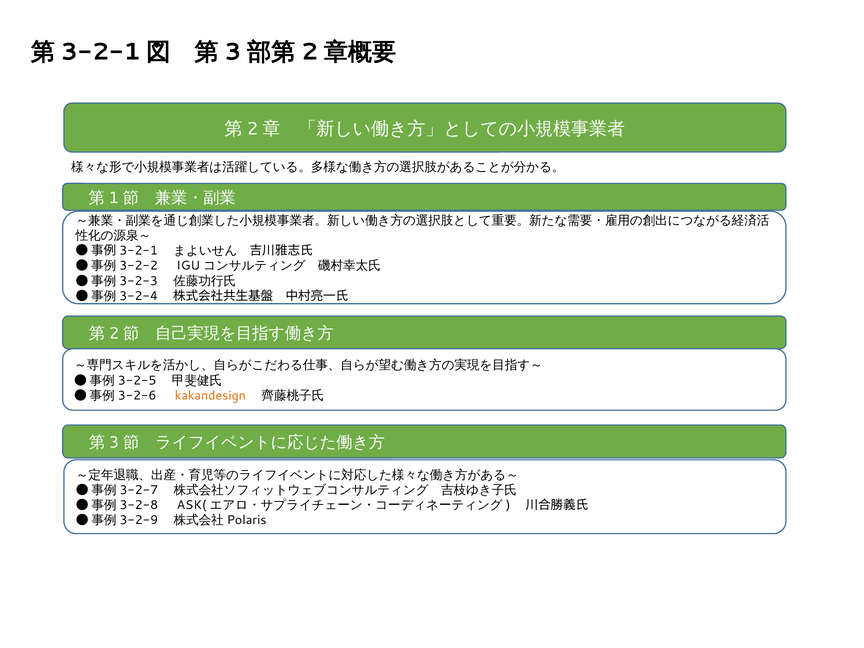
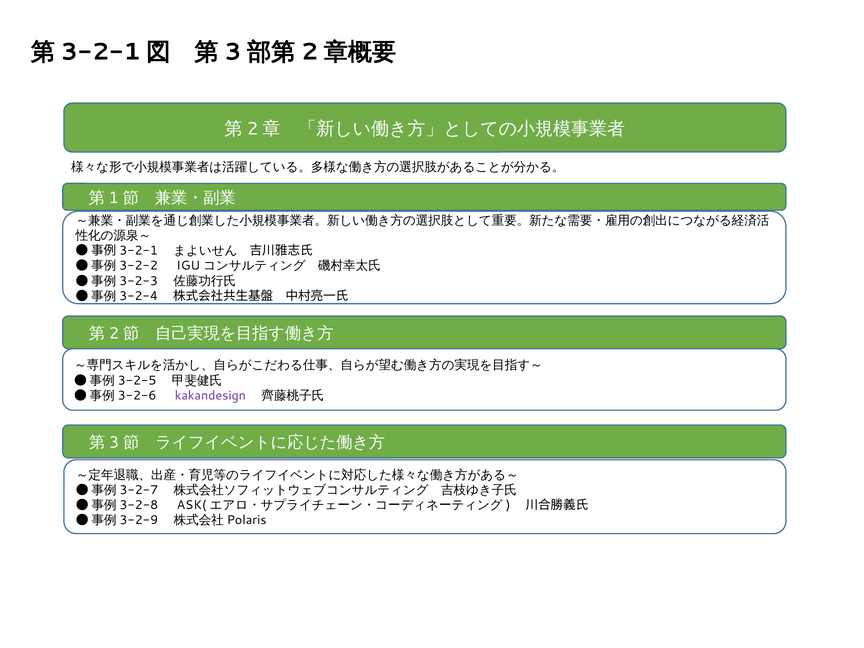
kakandesign colour: orange -> purple (210, 395)
